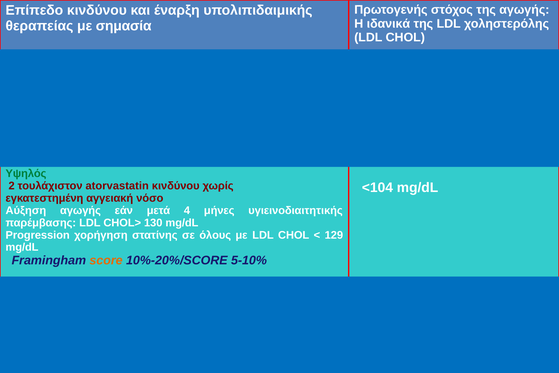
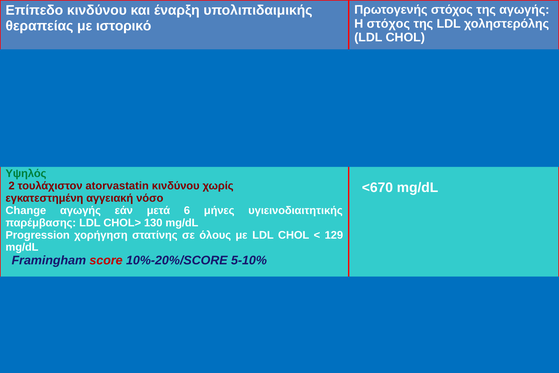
Η ιδανικά: ιδανικά -> στόχος (388, 24)
σημασία: σημασία -> ιστορικό (124, 26)
<104: <104 -> <670 (377, 187)
Αύξηση: Αύξηση -> Change (26, 210)
4: 4 -> 6 (187, 210)
score colour: orange -> red (106, 260)
